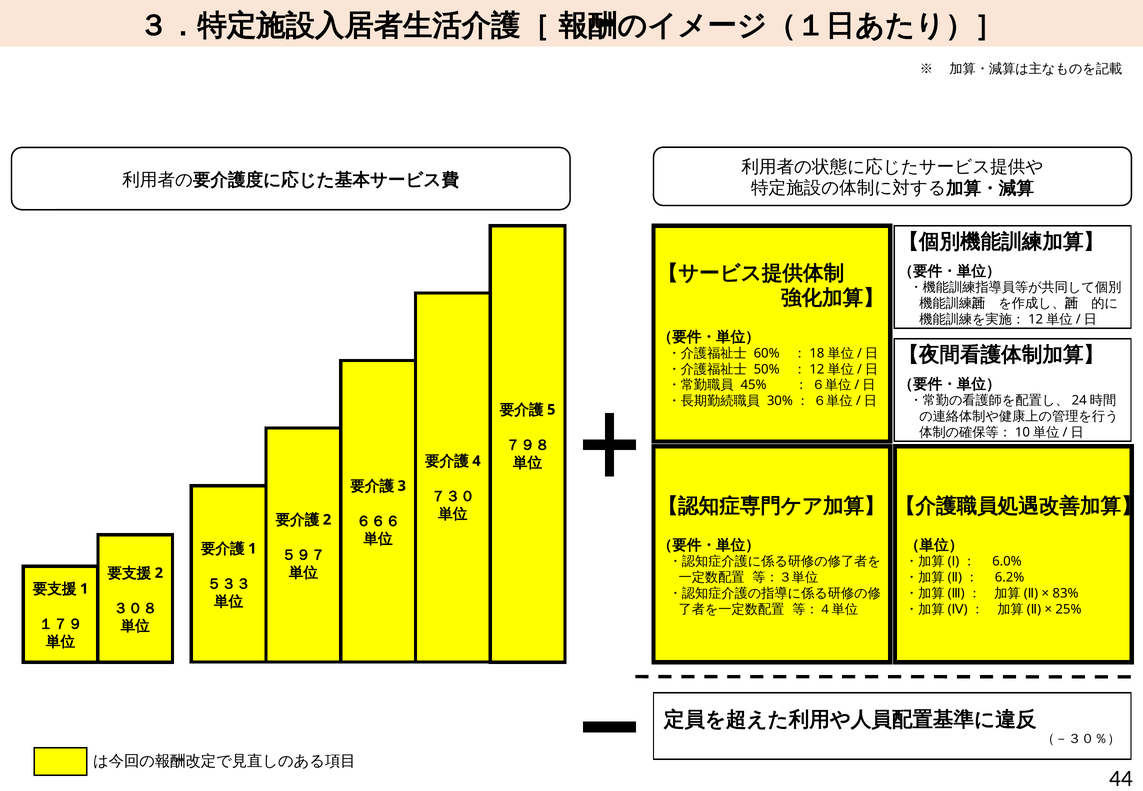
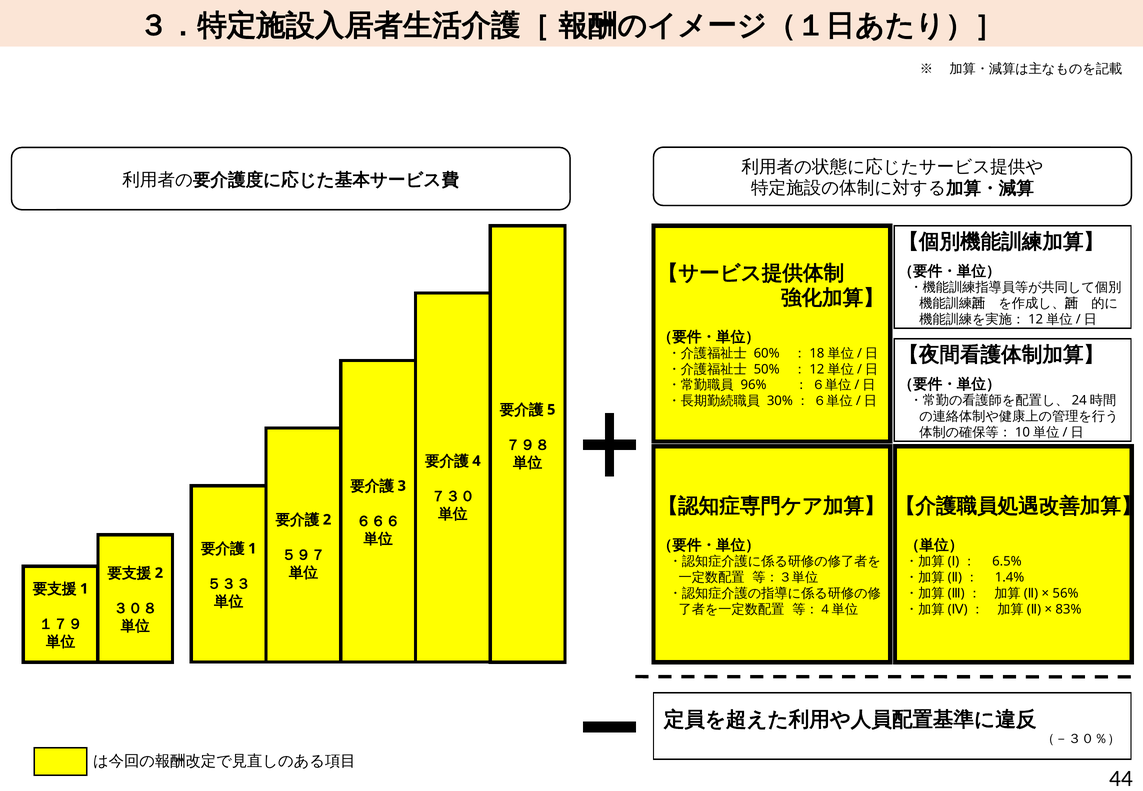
45%: 45% -> 96% (754, 385)
6.0%: 6.0% -> 6.5% (1007, 562)
6.2%: 6.2% -> 1.4% (1010, 578)
83%: 83% -> 56% (1065, 594)
25%: 25% -> 83% (1068, 609)
